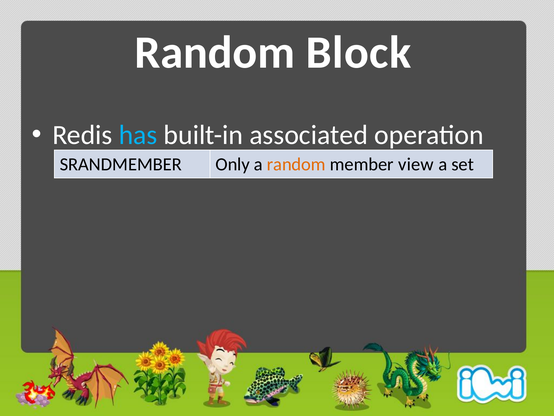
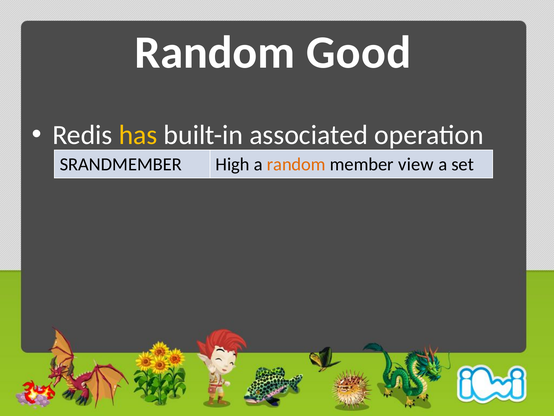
Block: Block -> Good (359, 53)
has colour: light blue -> yellow (138, 135)
Only: Only -> High (233, 164)
